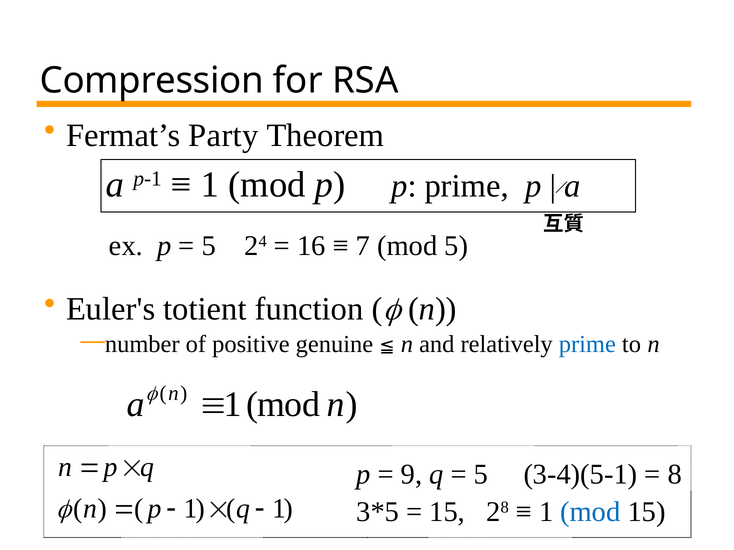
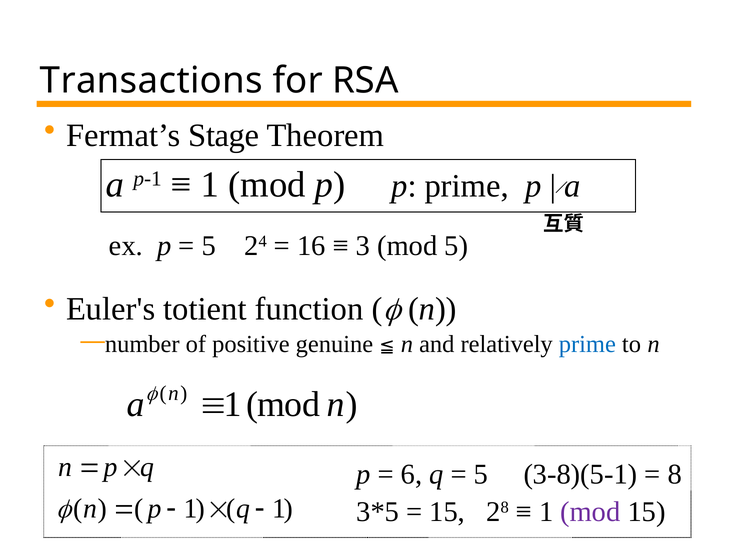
Compression: Compression -> Transactions (151, 81)
Party: Party -> Stage (224, 136)
7: 7 -> 3 (363, 246)
9: 9 -> 6 (411, 475)
3-4)(5-1: 3-4)(5-1 -> 3-8)(5-1 (580, 475)
mod colour: blue -> purple (590, 512)
